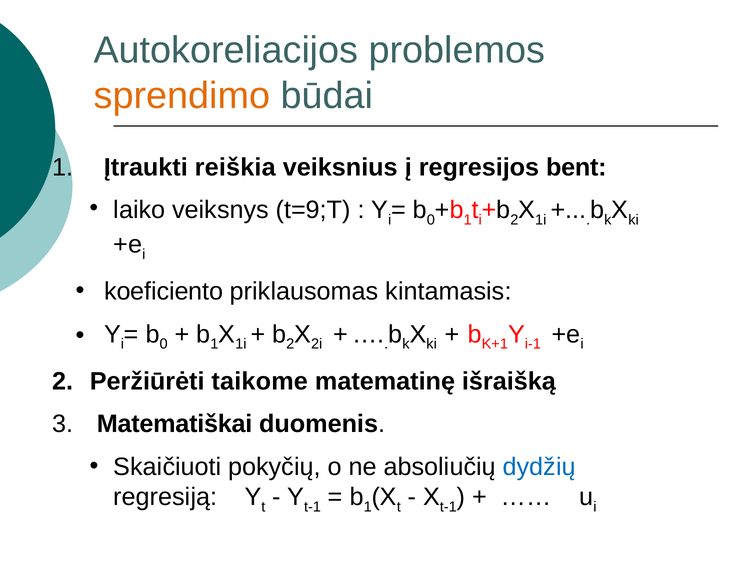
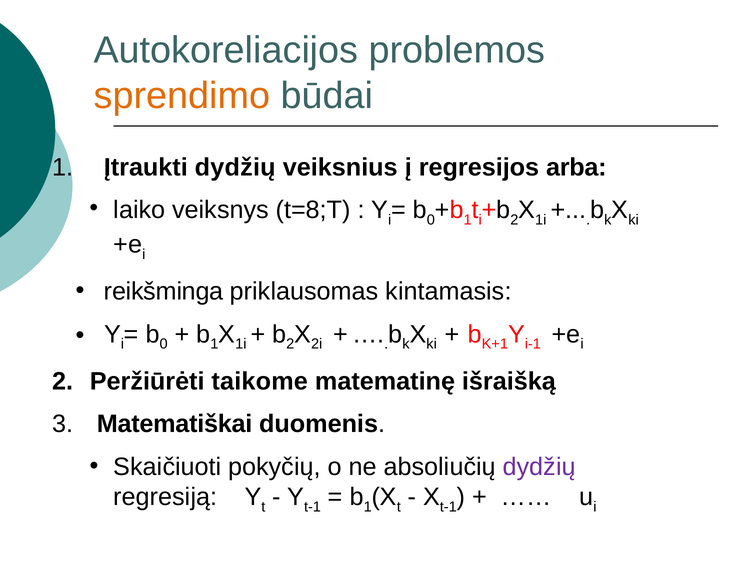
Įtraukti reiškia: reiškia -> dydžių (235, 167)
bent: bent -> arba (576, 167)
t=9;T: t=9;T -> t=8;T (313, 210)
koeficiento: koeficiento -> reikšminga (164, 291)
dydžių colour: blue -> purple (539, 467)
